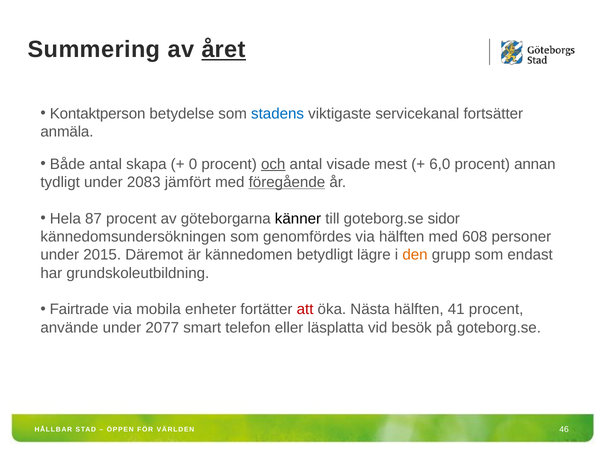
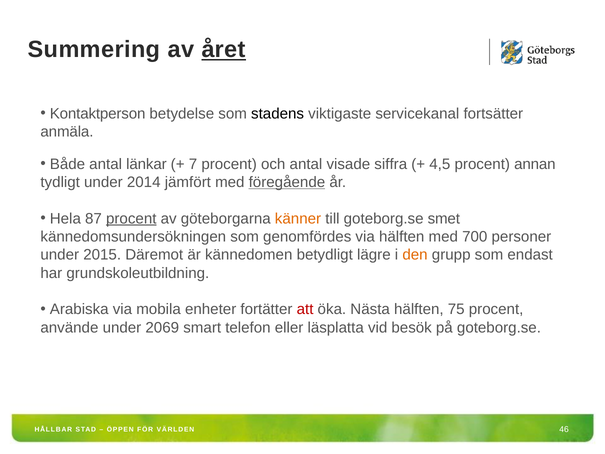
stadens colour: blue -> black (278, 114)
skapa: skapa -> länkar (146, 164)
0: 0 -> 7 (193, 164)
och underline: present -> none (273, 164)
mest: mest -> siffra (391, 164)
6,0: 6,0 -> 4,5 (440, 164)
2083: 2083 -> 2014 (144, 182)
procent underline: none -> present (131, 218)
känner colour: black -> orange (298, 218)
sidor: sidor -> smet (444, 218)
608: 608 -> 700 (475, 237)
Fairtrade: Fairtrade -> Arabiska (79, 309)
41: 41 -> 75 (456, 309)
2077: 2077 -> 2069 (162, 327)
